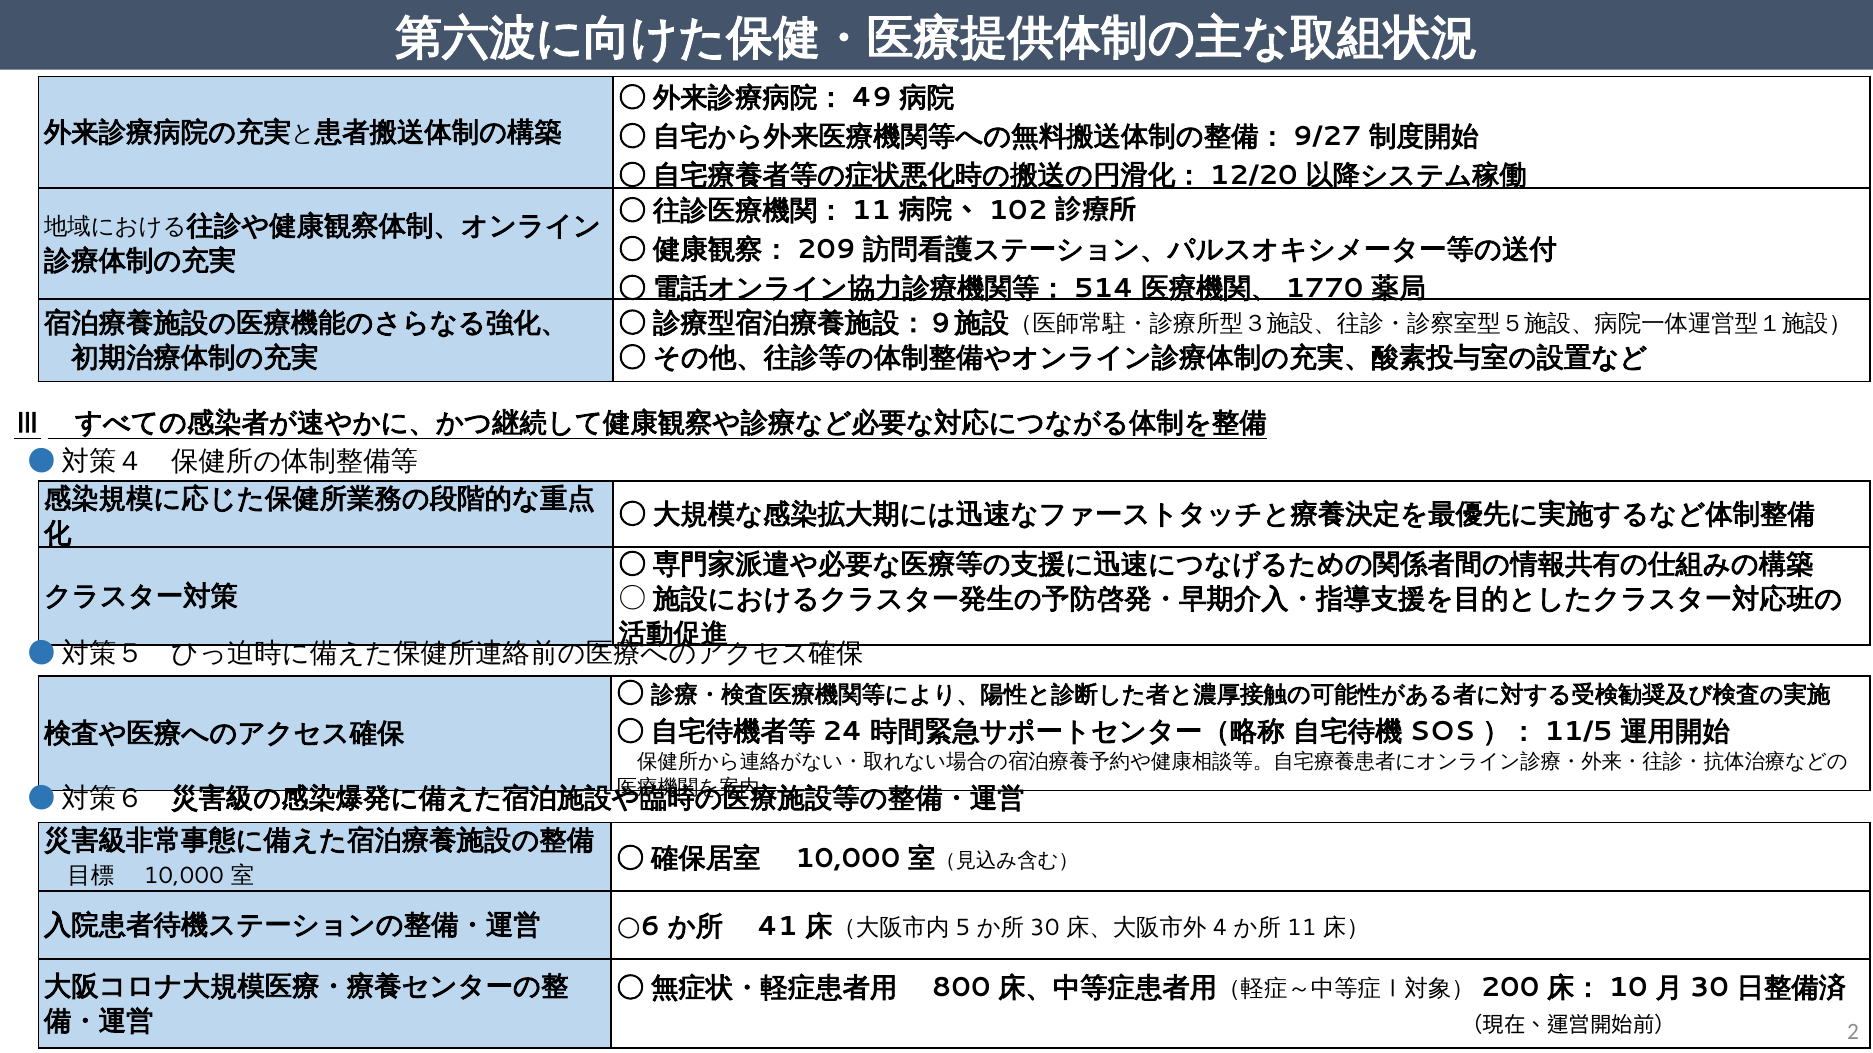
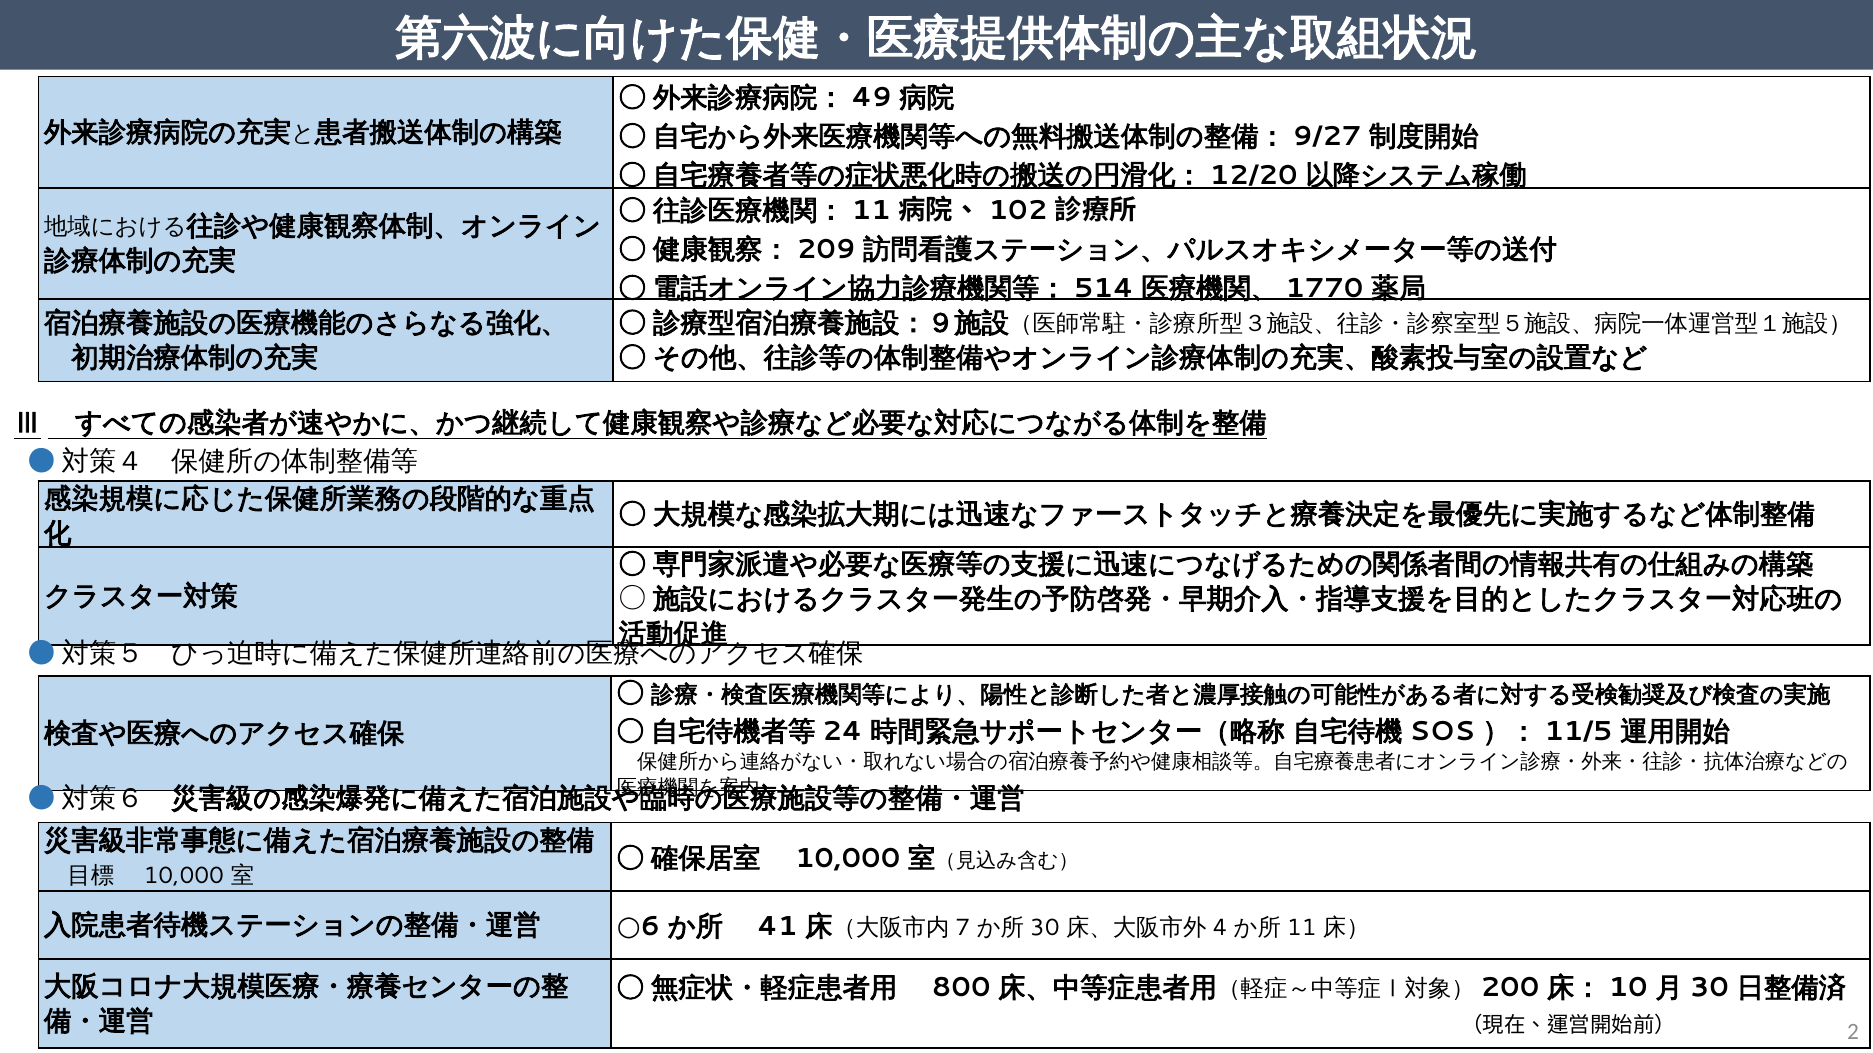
5: 5 -> 7 (963, 928)
